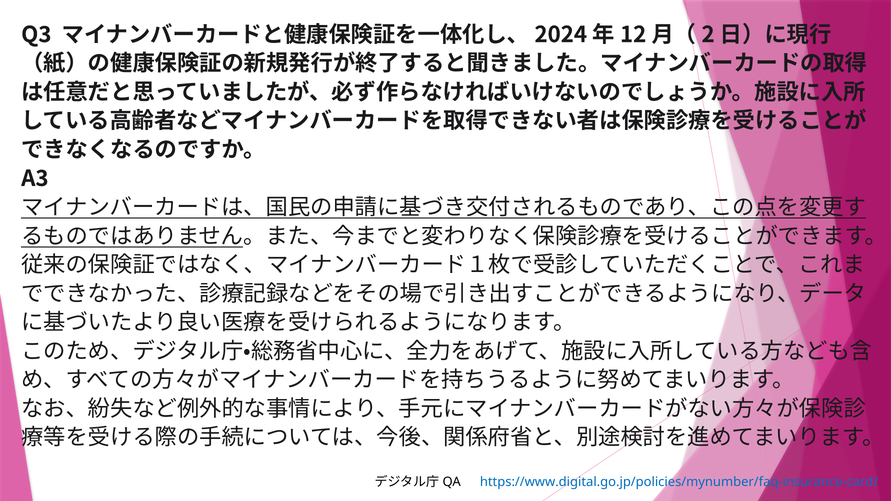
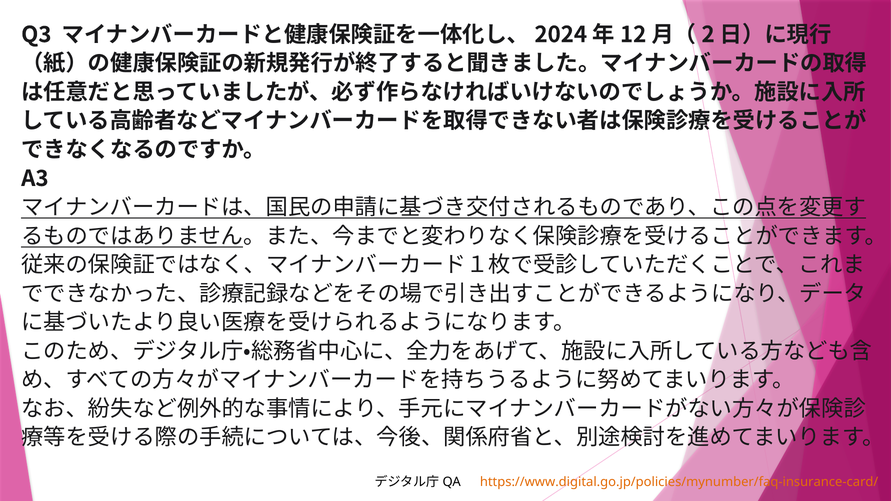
https://www.digital.go.jp/policies/mynumber/faq-insurance-card/ colour: blue -> orange (679, 482)
